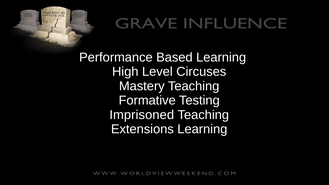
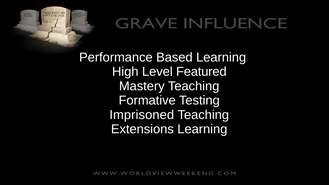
Circuses: Circuses -> Featured (201, 72)
